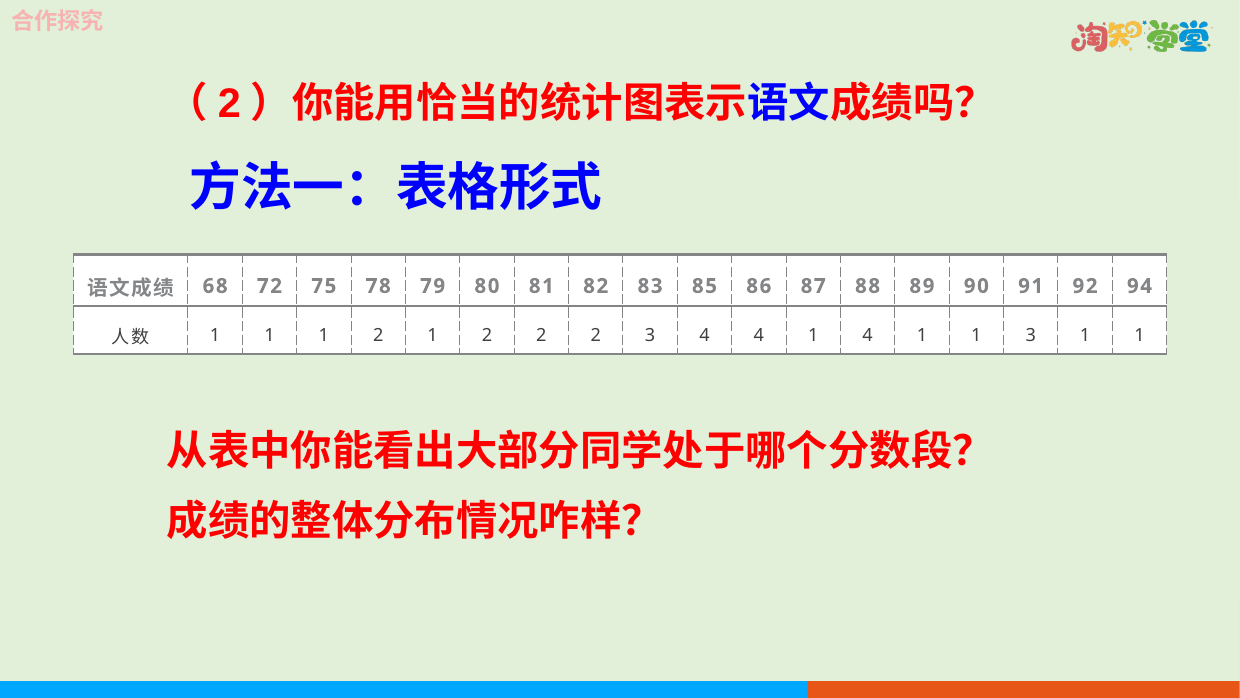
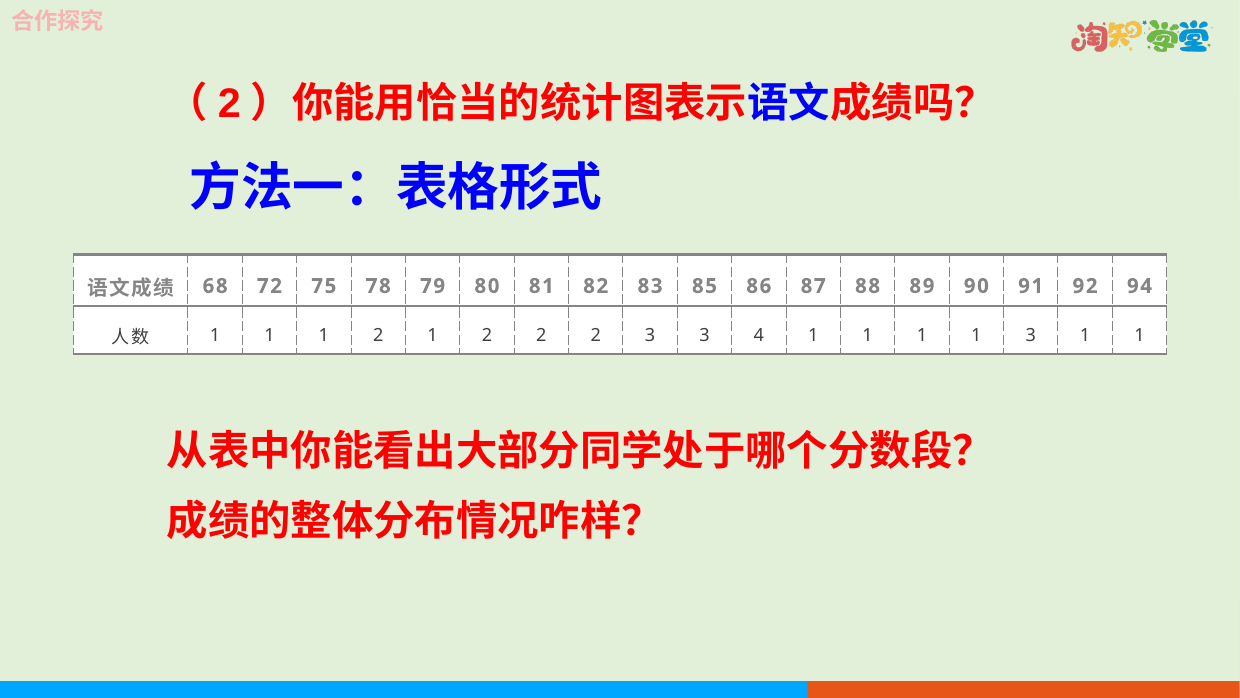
3 4: 4 -> 3 (704, 335)
4 1 4: 4 -> 1 (868, 335)
